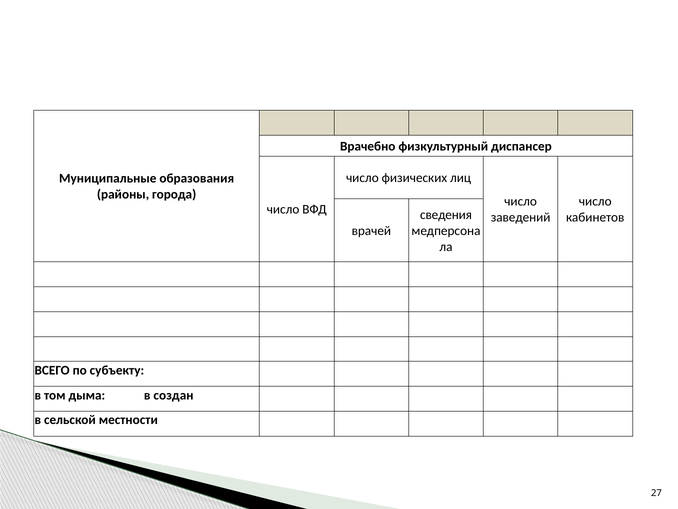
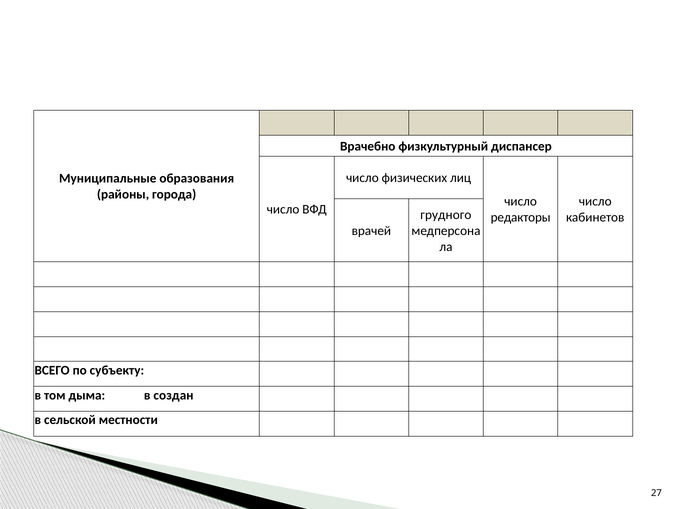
сведения: сведения -> грудного (446, 214)
заведений: заведений -> редакторы (521, 217)
